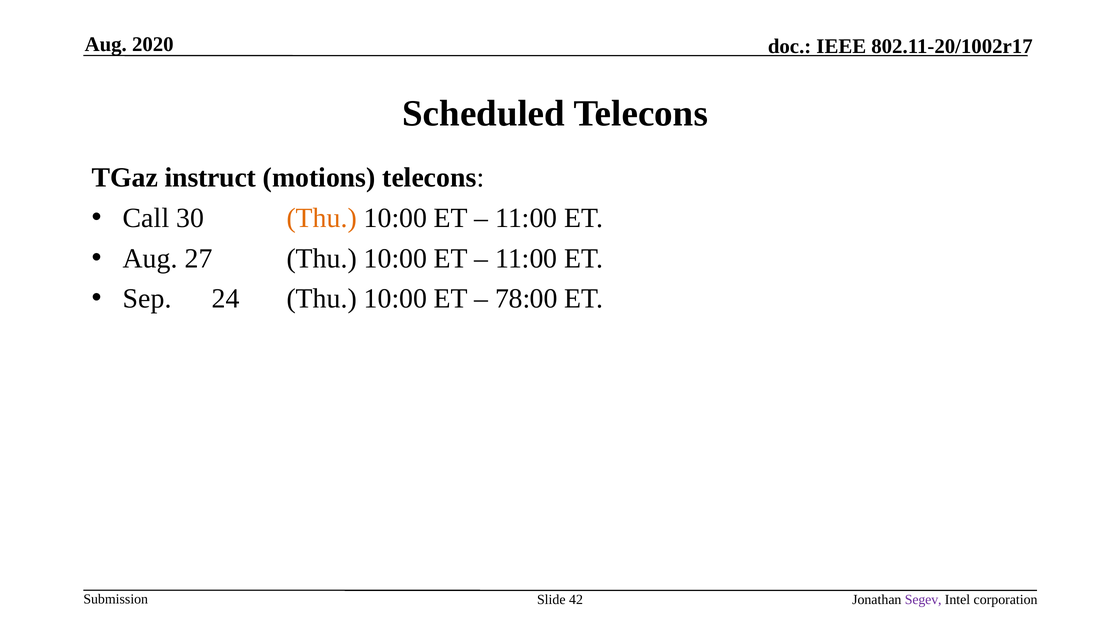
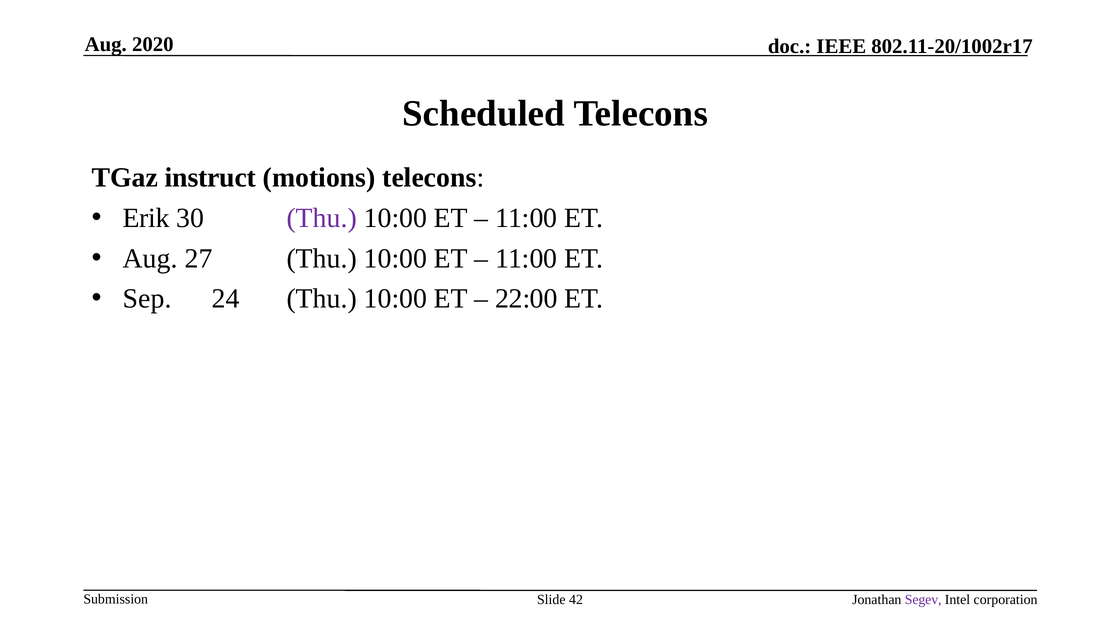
Call: Call -> Erik (146, 218)
Thu colour: orange -> purple (322, 218)
78:00: 78:00 -> 22:00 (526, 299)
